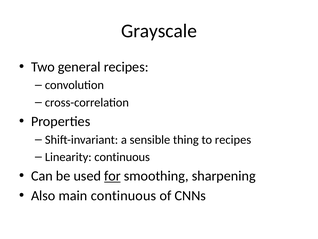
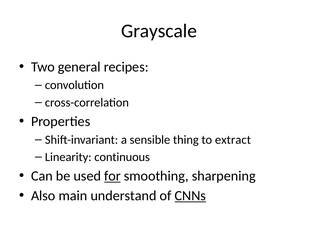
to recipes: recipes -> extract (233, 139)
main continuous: continuous -> understand (124, 195)
CNNs underline: none -> present (190, 195)
